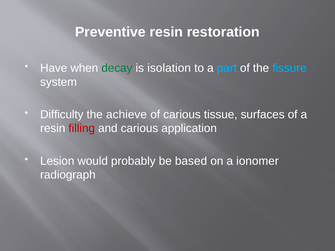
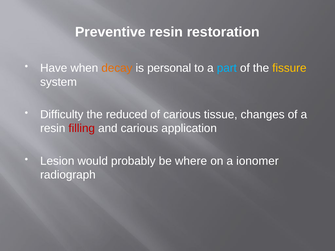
decay colour: green -> orange (117, 68)
isolation: isolation -> personal (169, 68)
fissure colour: light blue -> yellow (289, 68)
achieve: achieve -> reduced (127, 115)
surfaces: surfaces -> changes (263, 115)
based: based -> where (191, 161)
